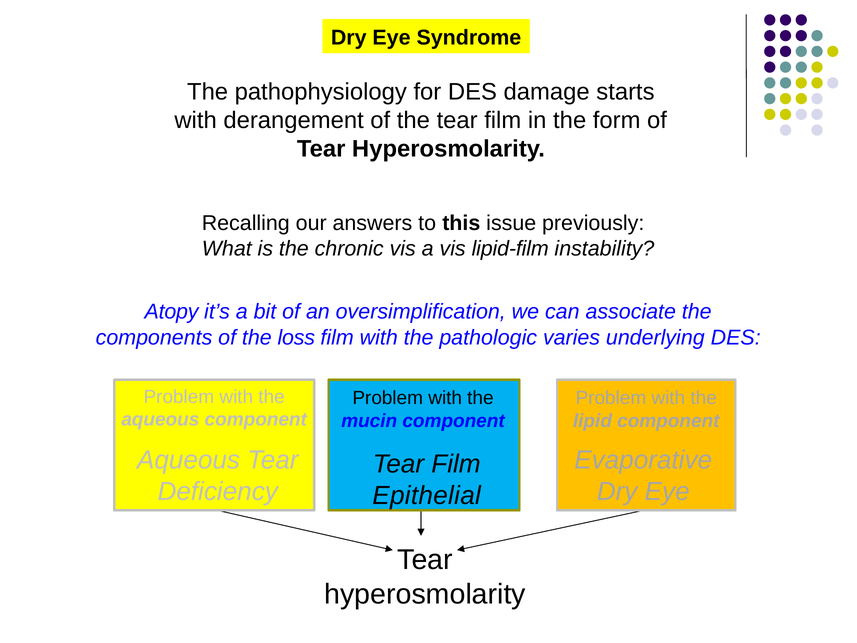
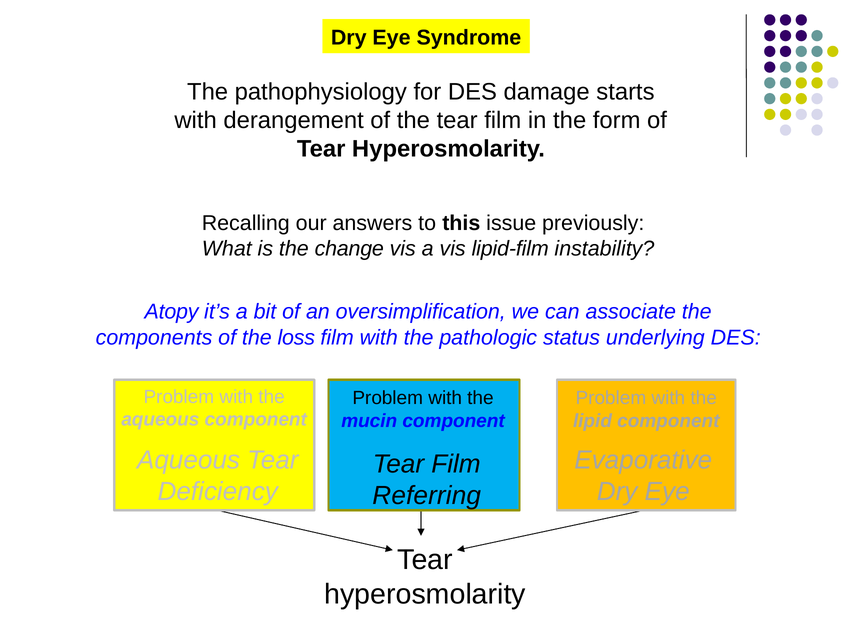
chronic: chronic -> change (349, 249)
varies: varies -> status (572, 337)
Epithelial: Epithelial -> Referring (427, 495)
